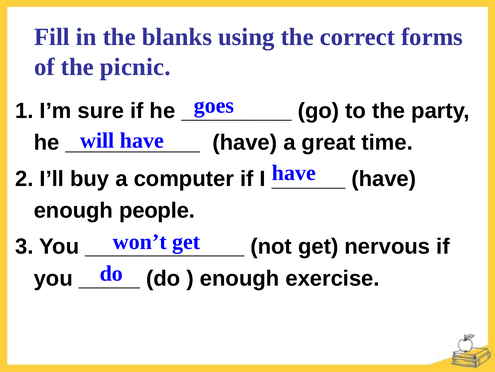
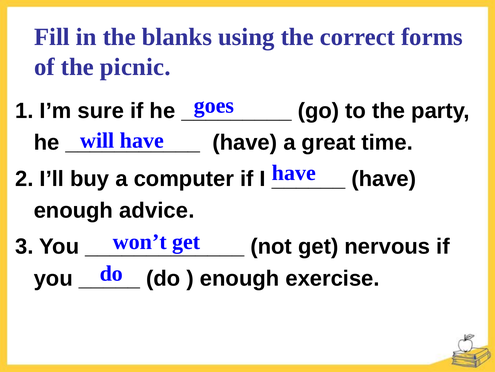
people: people -> advice (157, 210)
